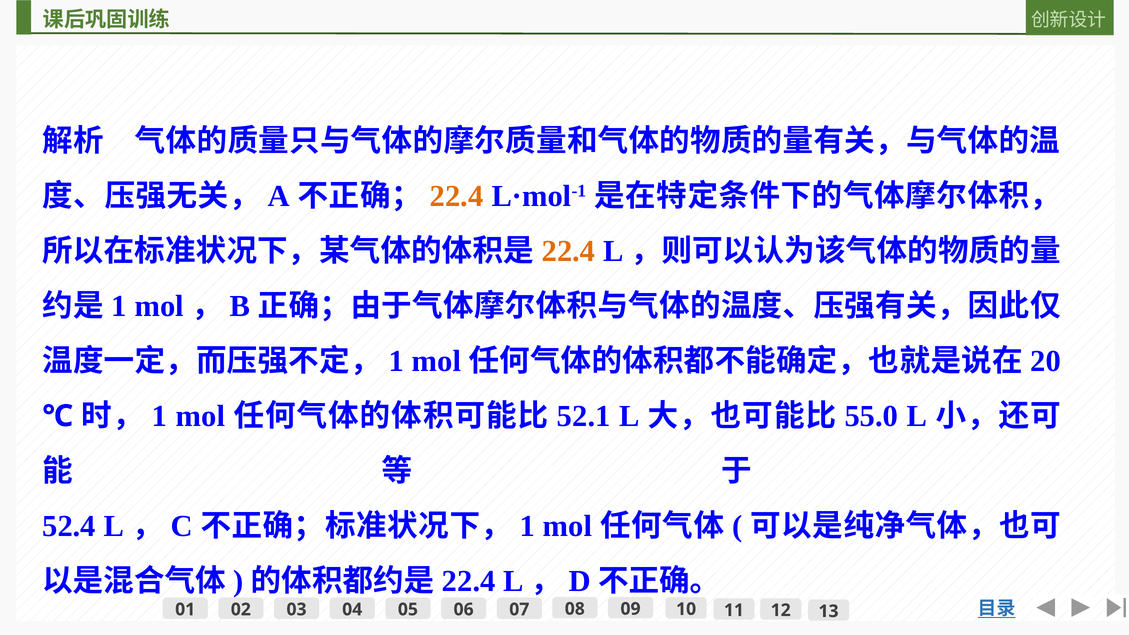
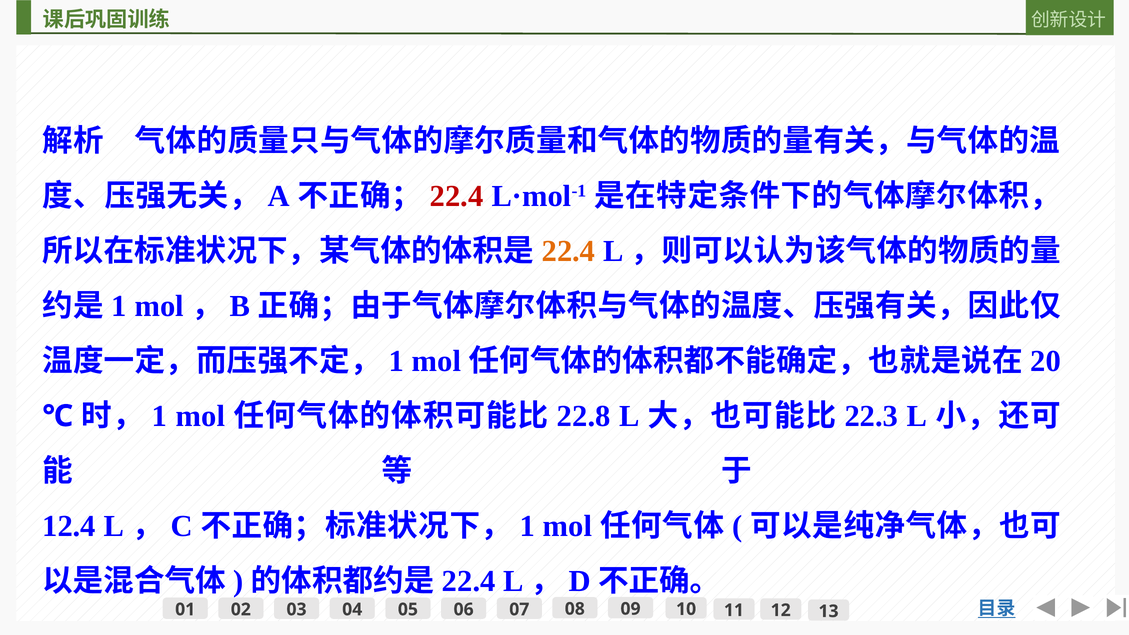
22.4 colour: orange -> red (457, 196)
52.1: 52.1 -> 22.8 (584, 416)
55.0: 55.0 -> 22.3 (871, 416)
52.4: 52.4 -> 12.4 (69, 526)
